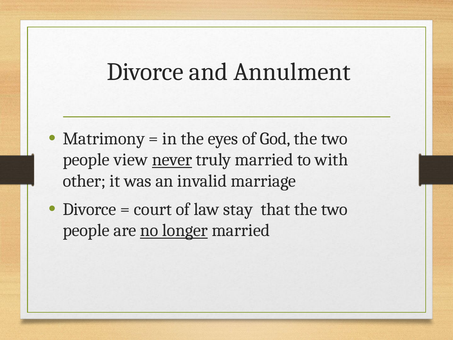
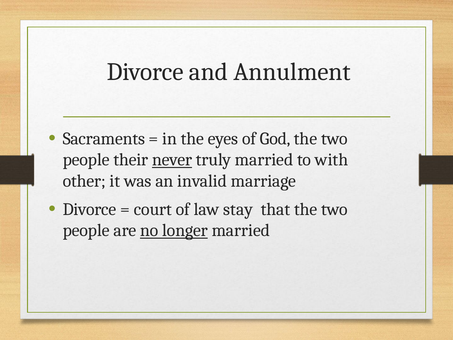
Matrimony: Matrimony -> Sacraments (104, 139)
view: view -> their (131, 160)
